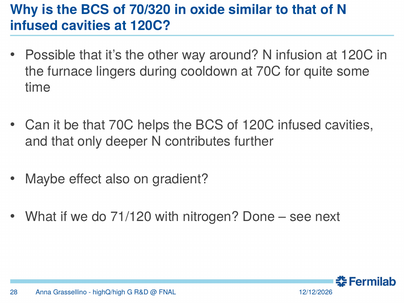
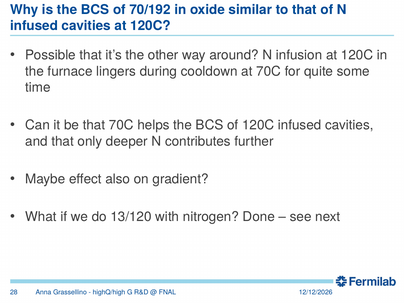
70/320: 70/320 -> 70/192 (150, 10)
71/120: 71/120 -> 13/120 (131, 217)
